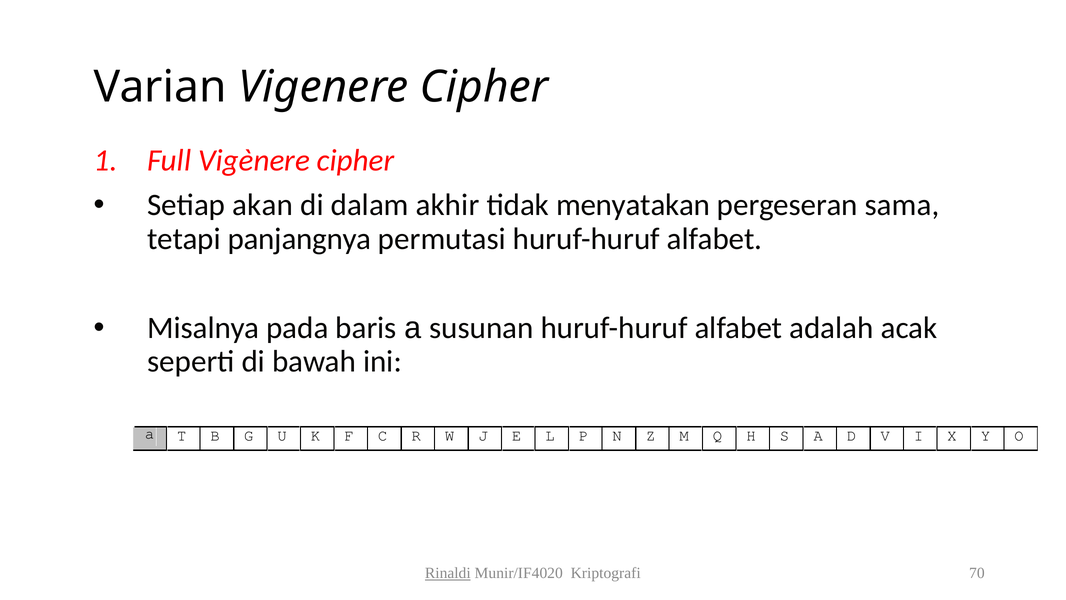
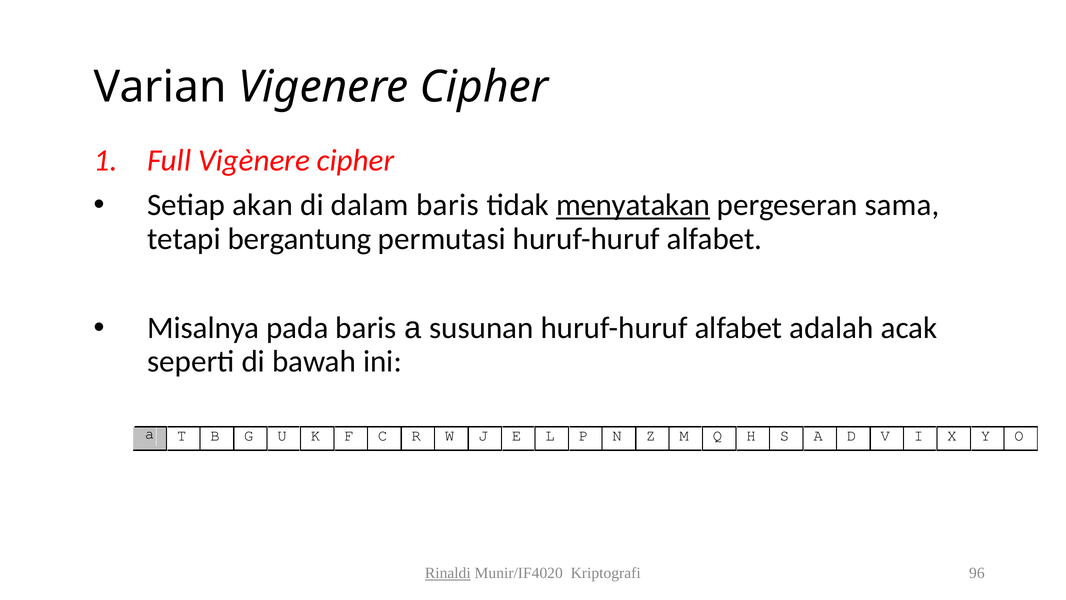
dalam akhir: akhir -> baris (448, 205)
menyatakan underline: none -> present (633, 205)
panjangnya: panjangnya -> bergantung (300, 239)
70: 70 -> 96 (977, 573)
